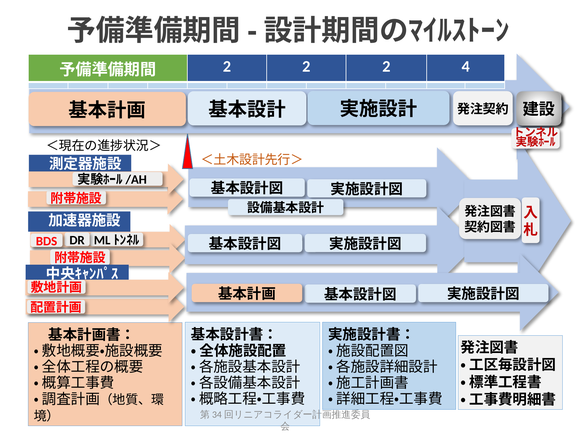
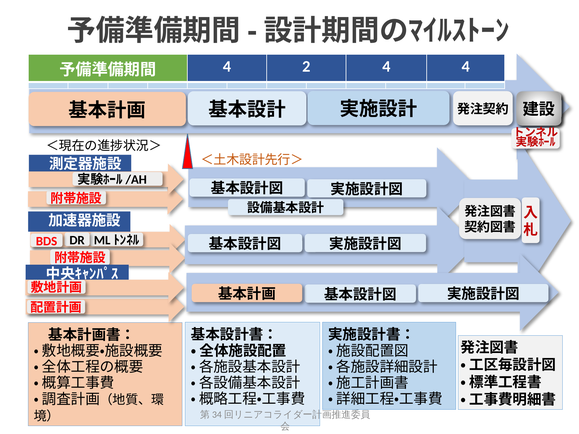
2: 2 -> 4 (227, 67)
2: 2 -> 4 (386, 67)
